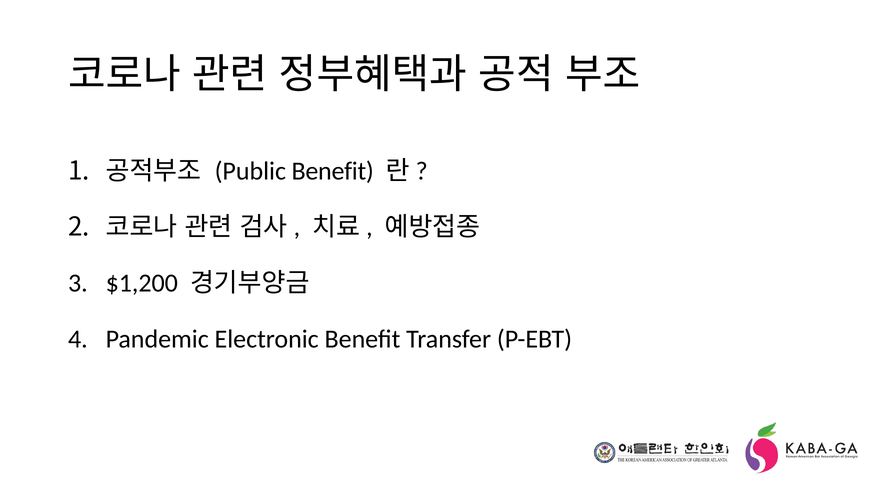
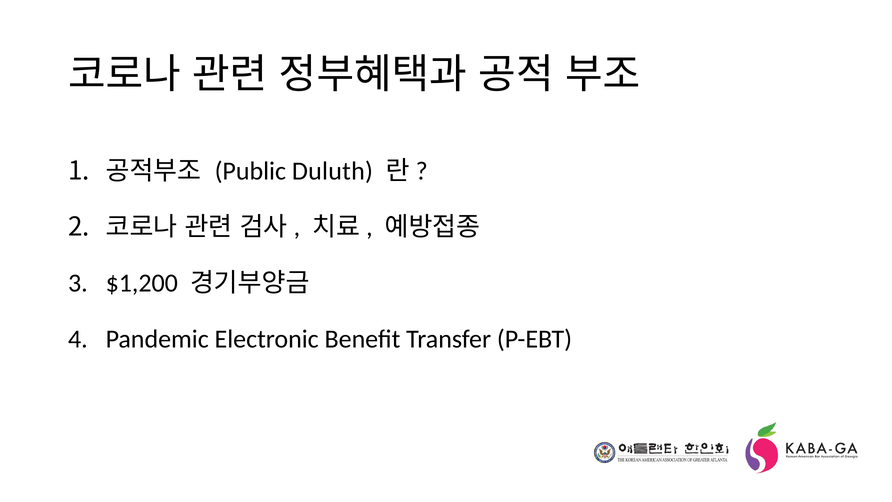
Public Benefit: Benefit -> Duluth (332, 171)
